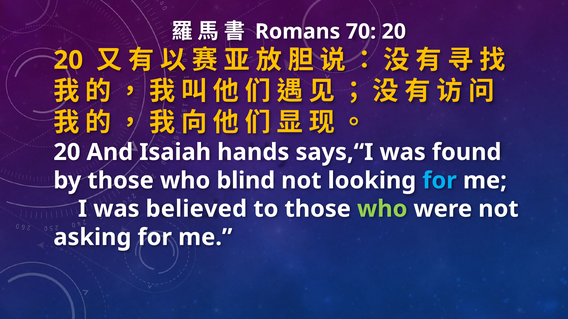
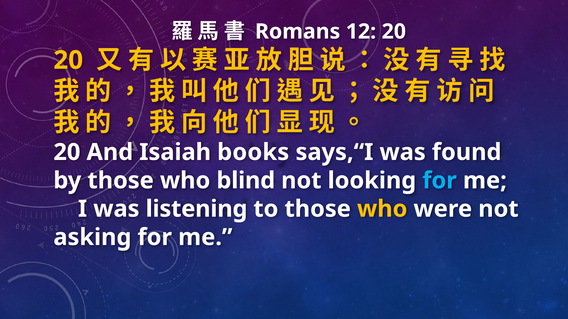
70: 70 -> 12 (361, 32)
hands: hands -> books (253, 152)
believed: believed -> listening (197, 209)
who colour: light green -> yellow (382, 209)
